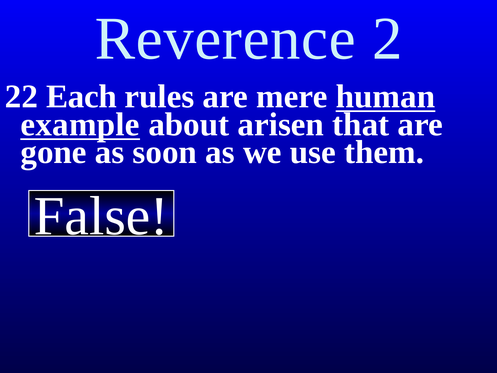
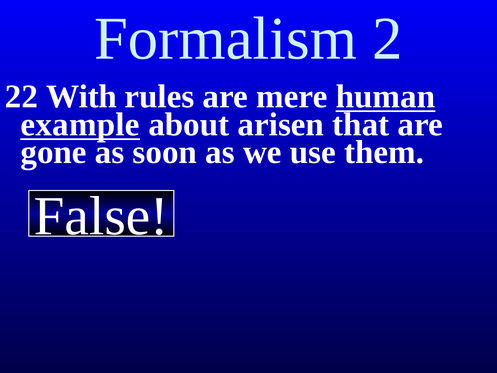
Reverence: Reverence -> Formalism (226, 39)
Each: Each -> With (81, 97)
